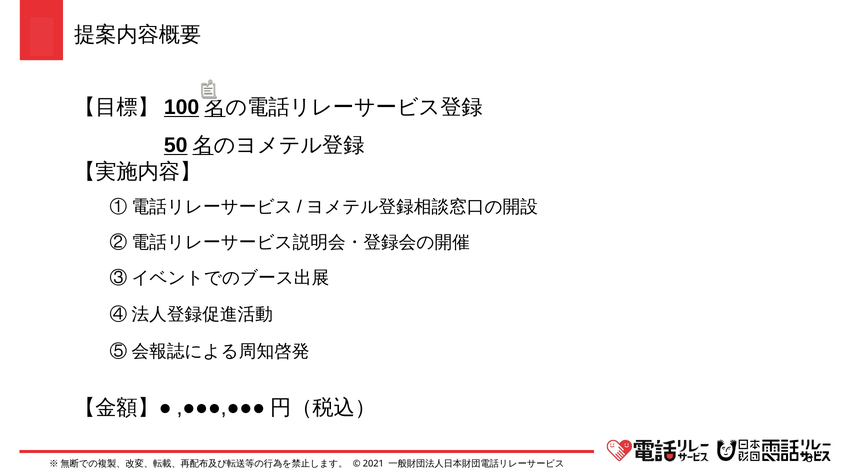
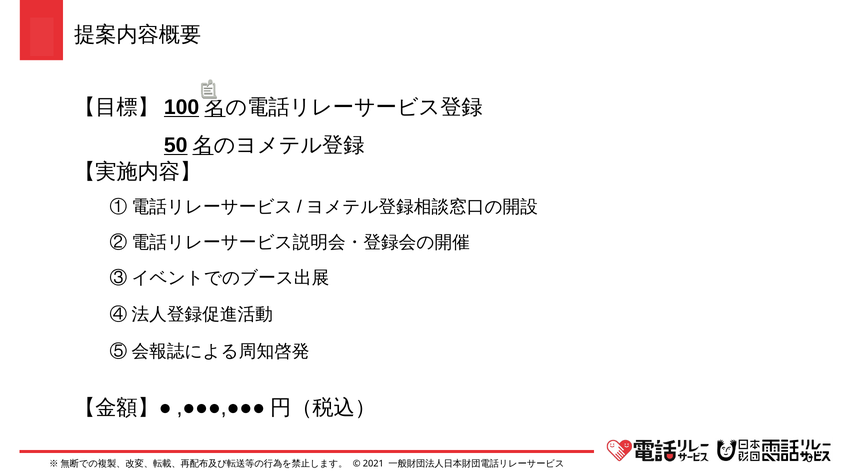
8: 8 -> 0 (809, 459)
